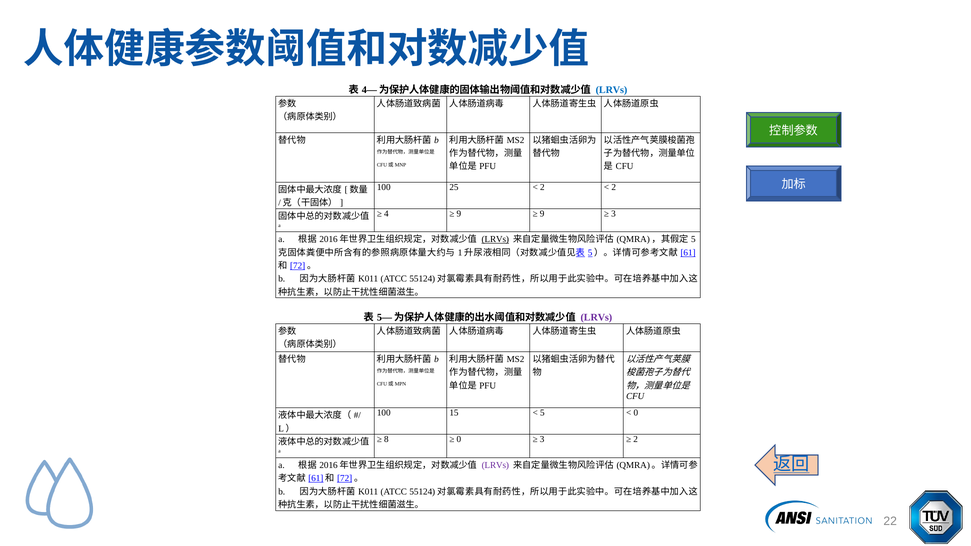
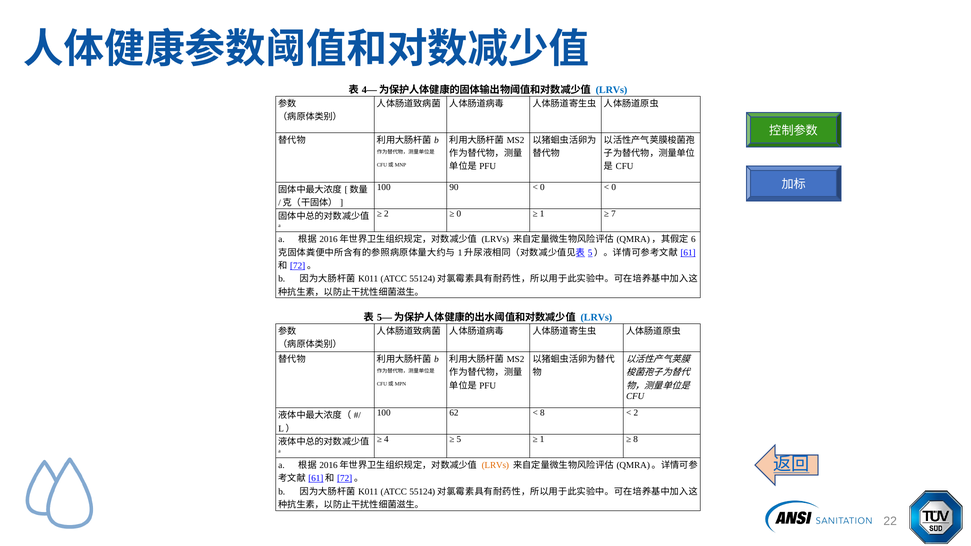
25: 25 -> 90 (454, 187)
2: 2 -> 0 (542, 187)
2: 2 -> 0 (614, 187)
4: 4 -> 2 (386, 214)
9: 9 -> 0 (459, 214)
9: 9 -> 1 (542, 214)
3: 3 -> 7 (613, 214)
LRVs underline: present -> none (495, 239)
5: 5 -> 6 (693, 239)
LRVs colour: purple -> blue (596, 317)
15: 15 -> 62 (454, 413)
5: 5 -> 8 (542, 413)
0: 0 -> 2 (636, 413)
8: 8 -> 4 (386, 440)
0: 0 -> 5 (459, 440)
3: 3 -> 1 (542, 440)
2: 2 -> 8 (636, 440)
LRVs colour: purple -> orange (495, 465)
